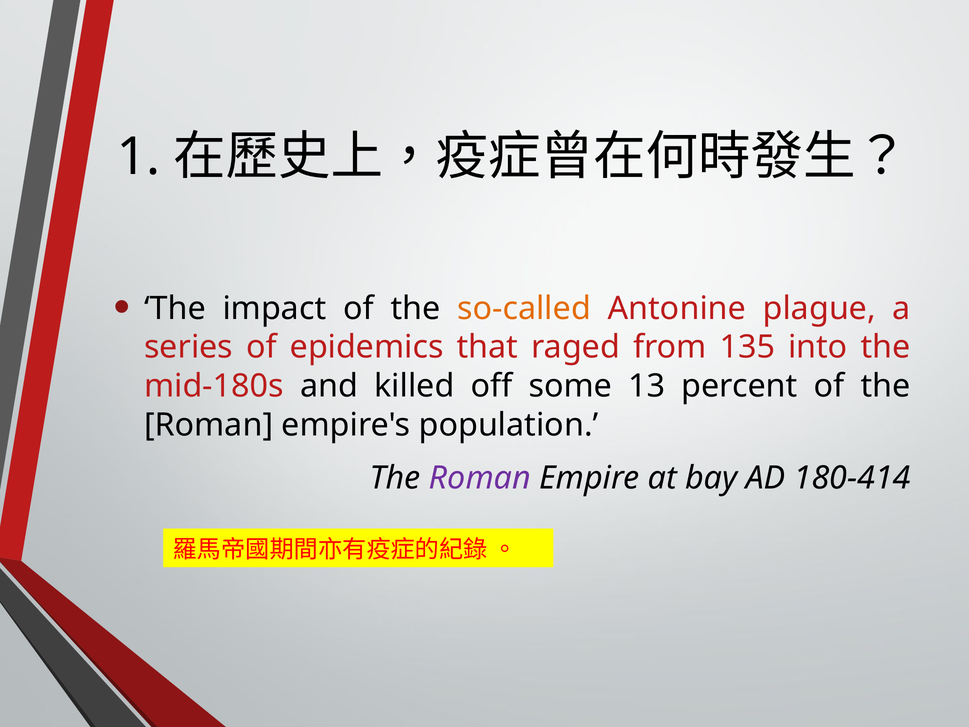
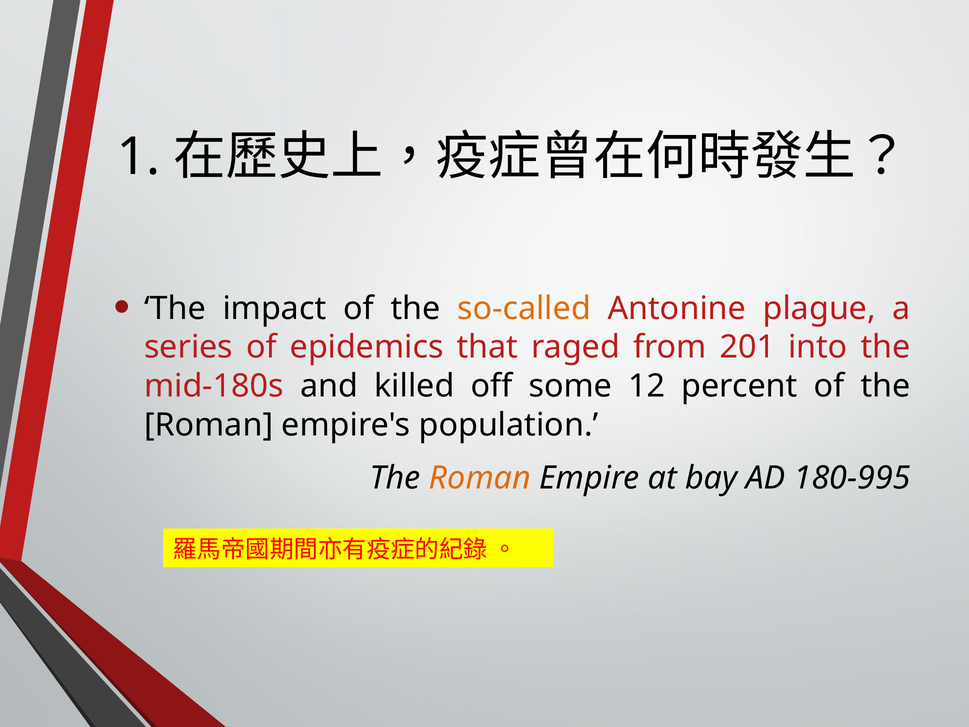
135: 135 -> 201 (747, 347)
13: 13 -> 12 (647, 386)
Roman colour: purple -> orange (480, 478)
180-414: 180-414 -> 180-995 (852, 478)
